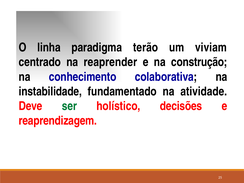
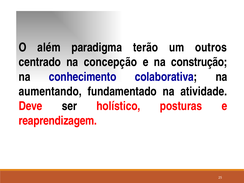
linha: linha -> além (49, 48)
viviam: viviam -> outros (211, 48)
reaprender: reaprender -> concepção (110, 62)
instabilidade: instabilidade -> aumentando (50, 91)
ser colour: green -> black (69, 106)
decisões: decisões -> posturas (181, 106)
